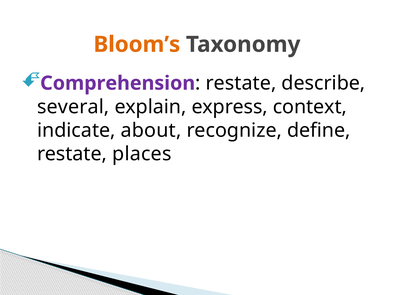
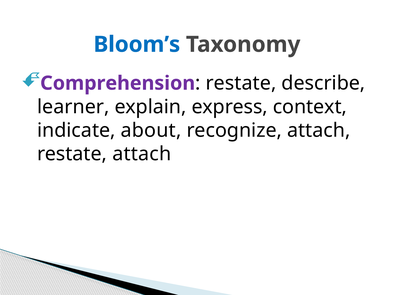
Bloom’s colour: orange -> blue (137, 45)
several: several -> learner (73, 107)
recognize define: define -> attach (319, 131)
restate places: places -> attach (142, 154)
